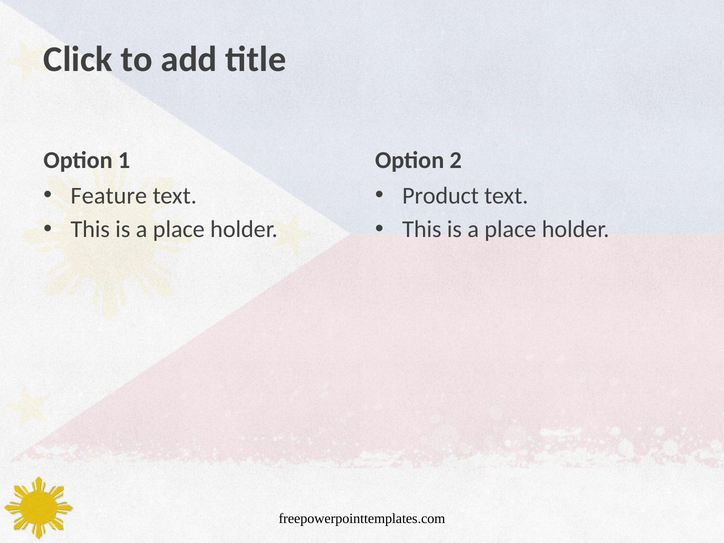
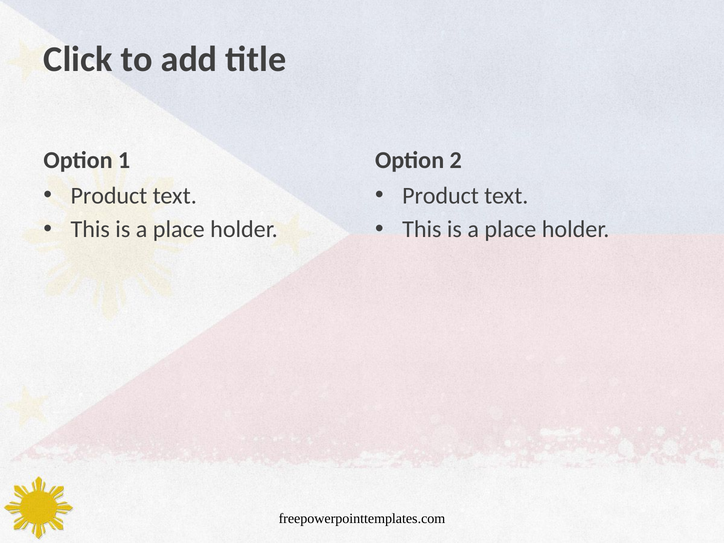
Feature: Feature -> Product (109, 196)
